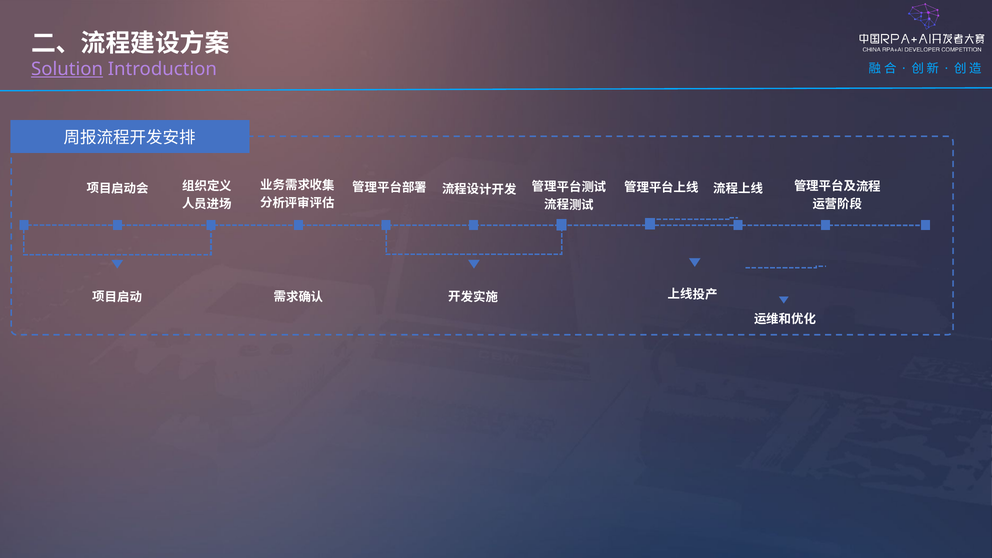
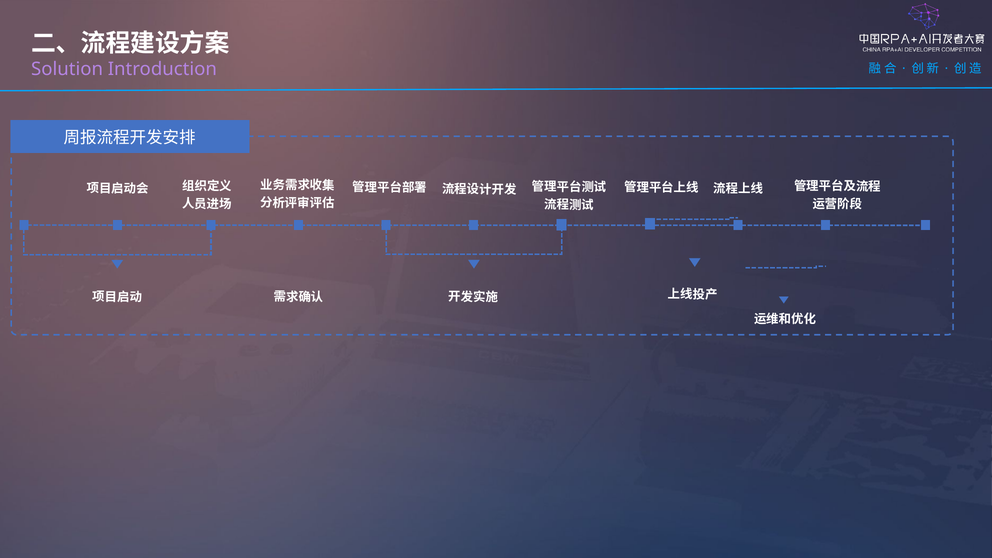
Solution underline: present -> none (67, 69)
